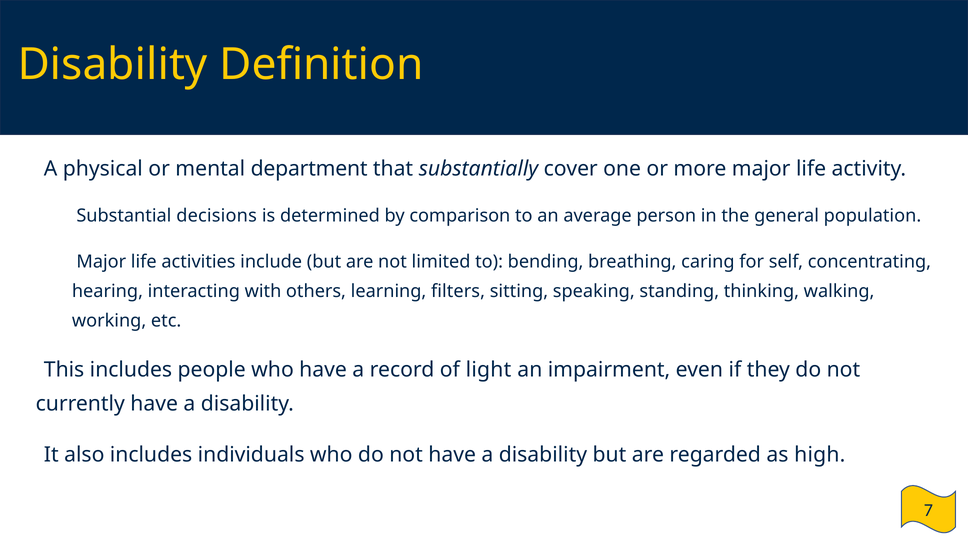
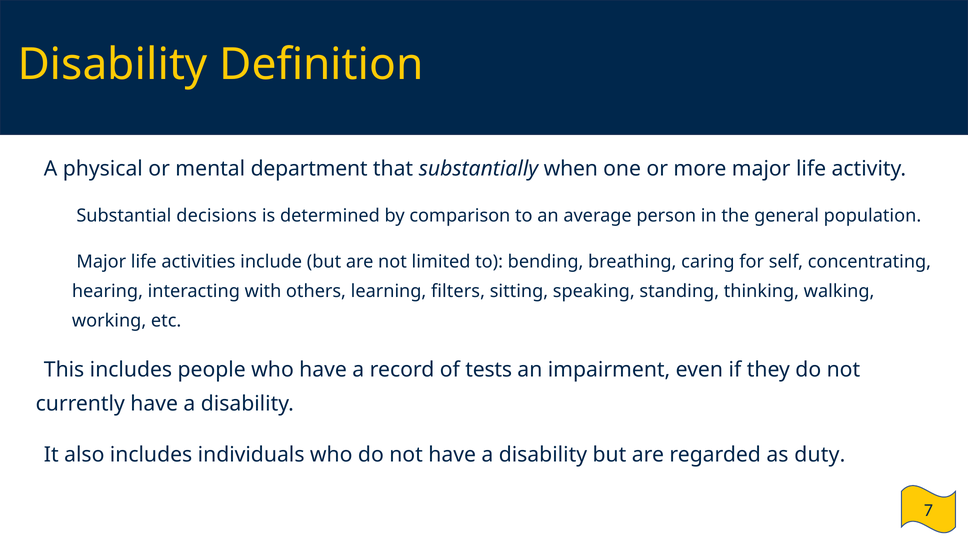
cover: cover -> when (571, 168)
light: light -> tests (489, 369)
high: high -> duty (820, 454)
